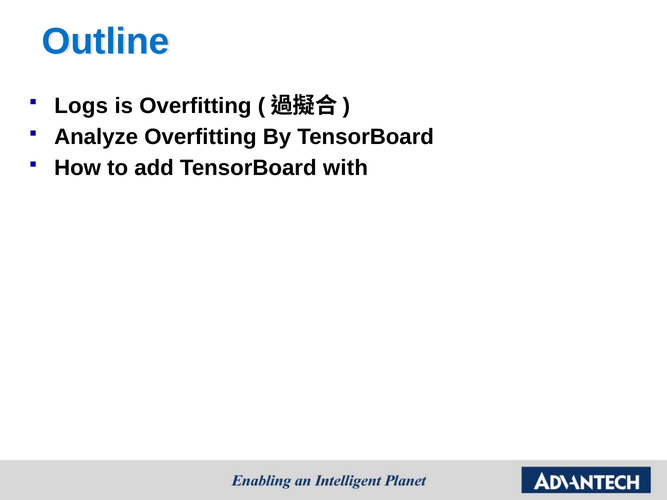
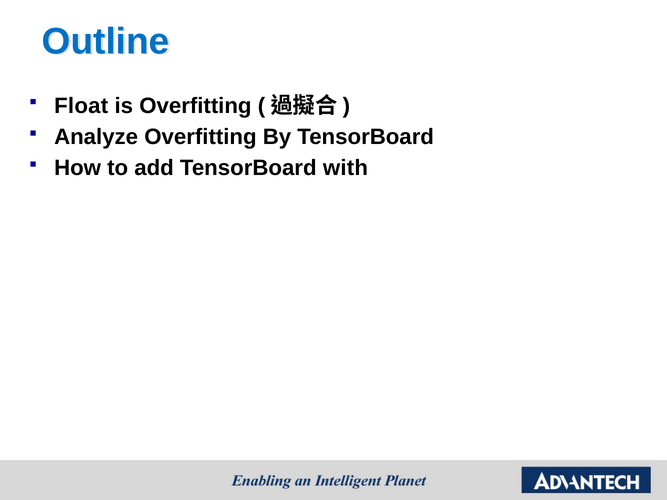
Logs: Logs -> Float (81, 106)
